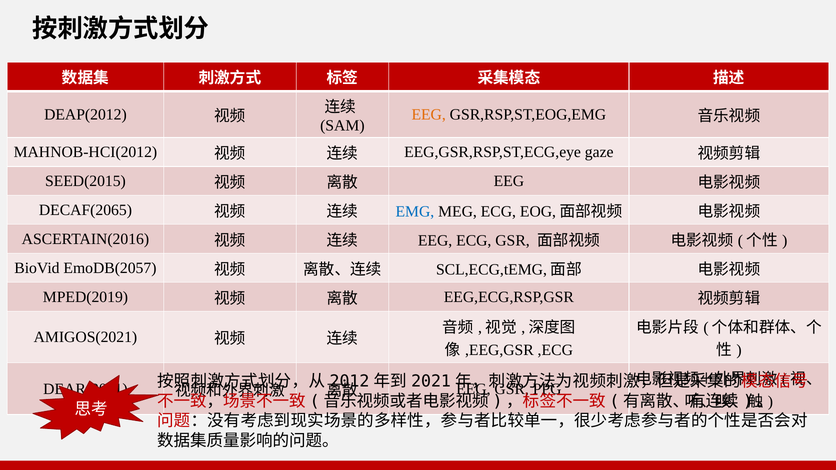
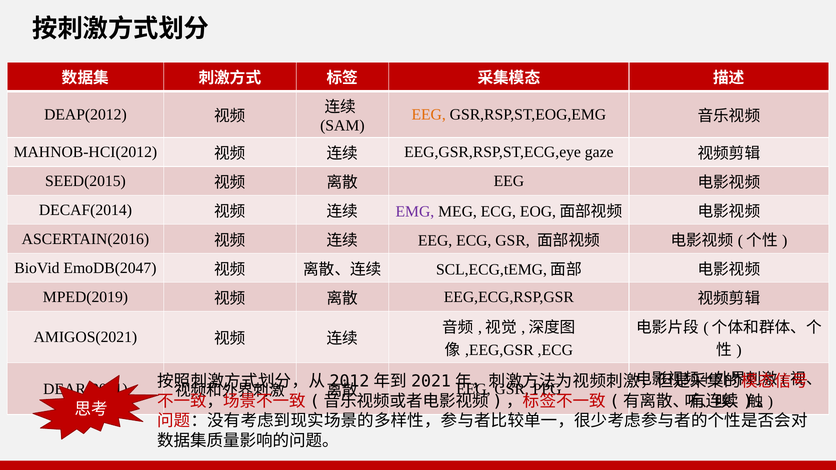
DECAF(2065: DECAF(2065 -> DECAF(2014 (85, 210)
EMG colour: blue -> purple (415, 212)
EmoDB(2057: EmoDB(2057 -> EmoDB(2047 (110, 268)
